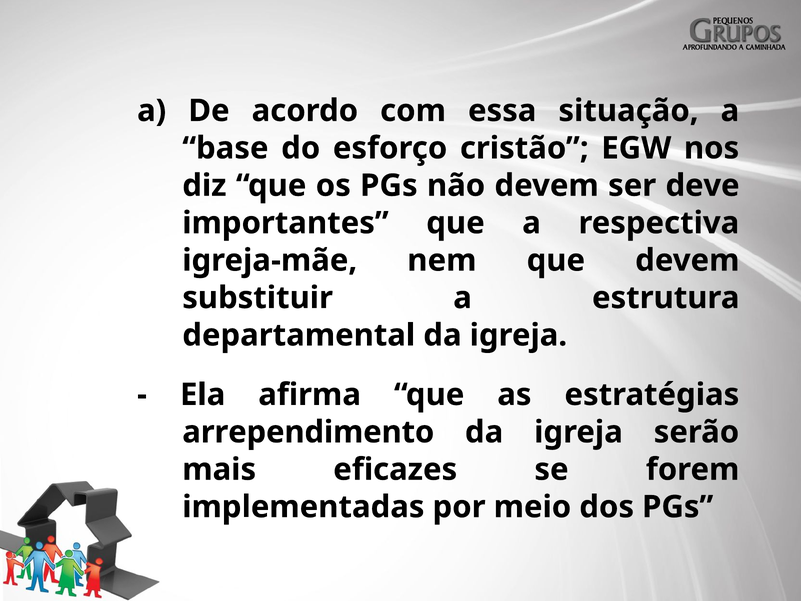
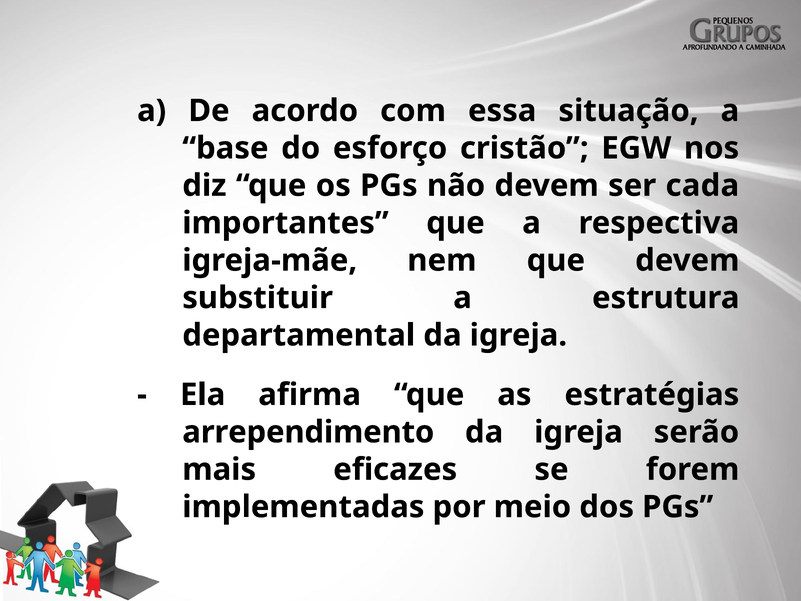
deve: deve -> cada (702, 185)
